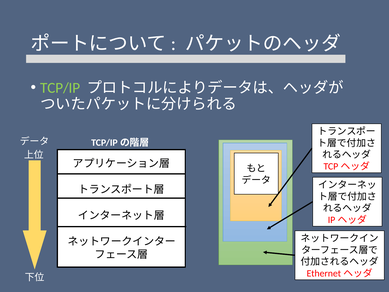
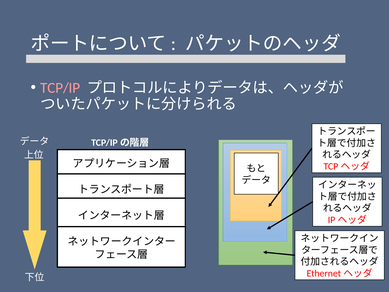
TCP/IP colour: light green -> pink (60, 88)
